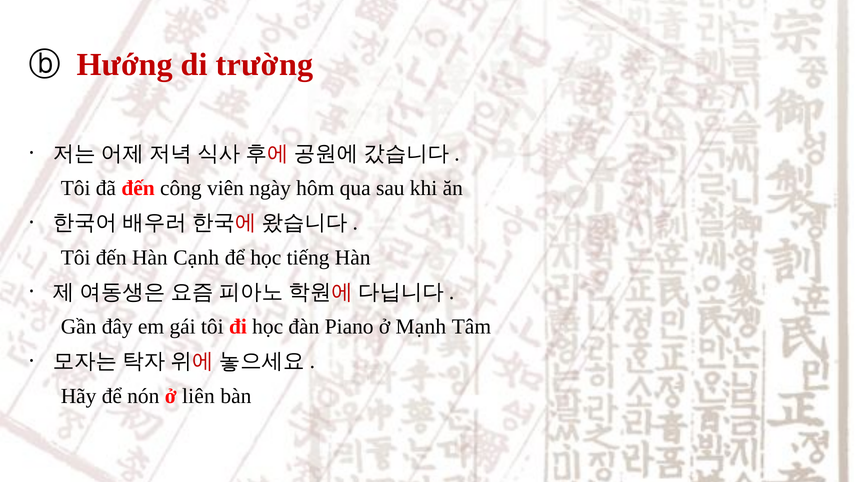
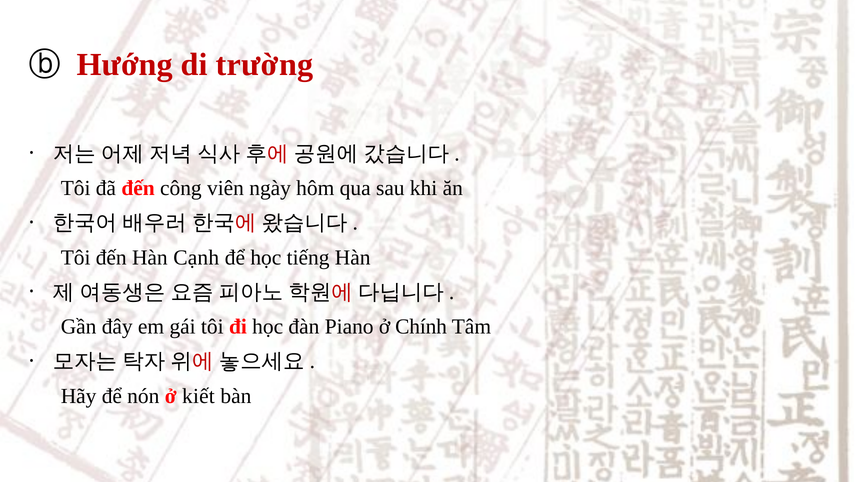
Mạnh: Mạnh -> Chính (421, 327)
liên: liên -> kiết (198, 396)
